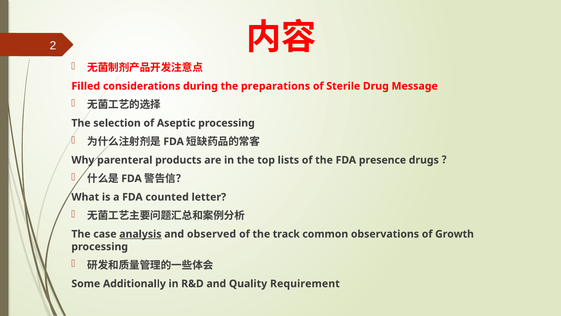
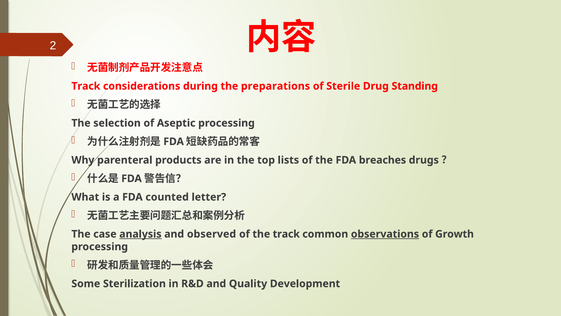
Filled: Filled -> Track (86, 86)
Message: Message -> Standing (415, 86)
presence: presence -> breaches (382, 160)
observations underline: none -> present (385, 234)
Additionally: Additionally -> Sterilization (134, 283)
Requirement: Requirement -> Development (305, 283)
